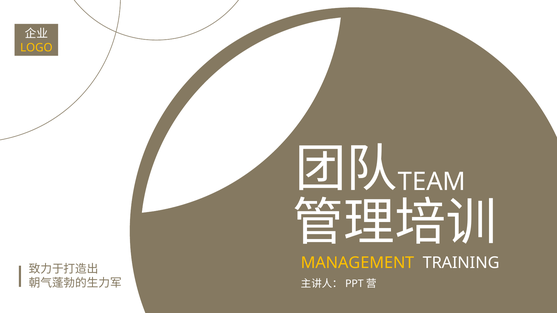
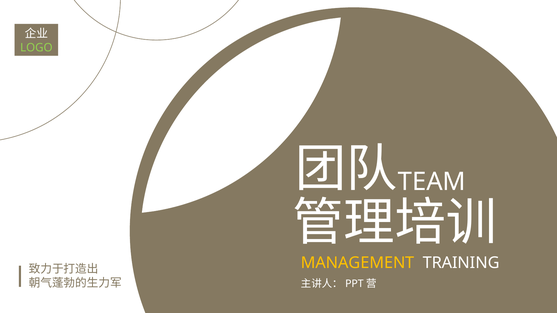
LOGO colour: yellow -> light green (36, 48)
